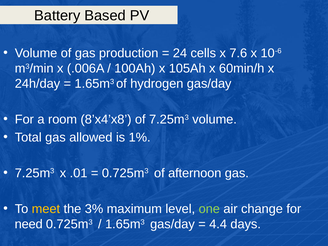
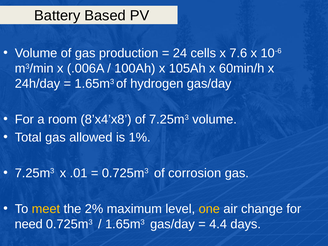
afternoon: afternoon -> corrosion (195, 173)
3%: 3% -> 2% (94, 209)
one colour: light green -> yellow (209, 209)
